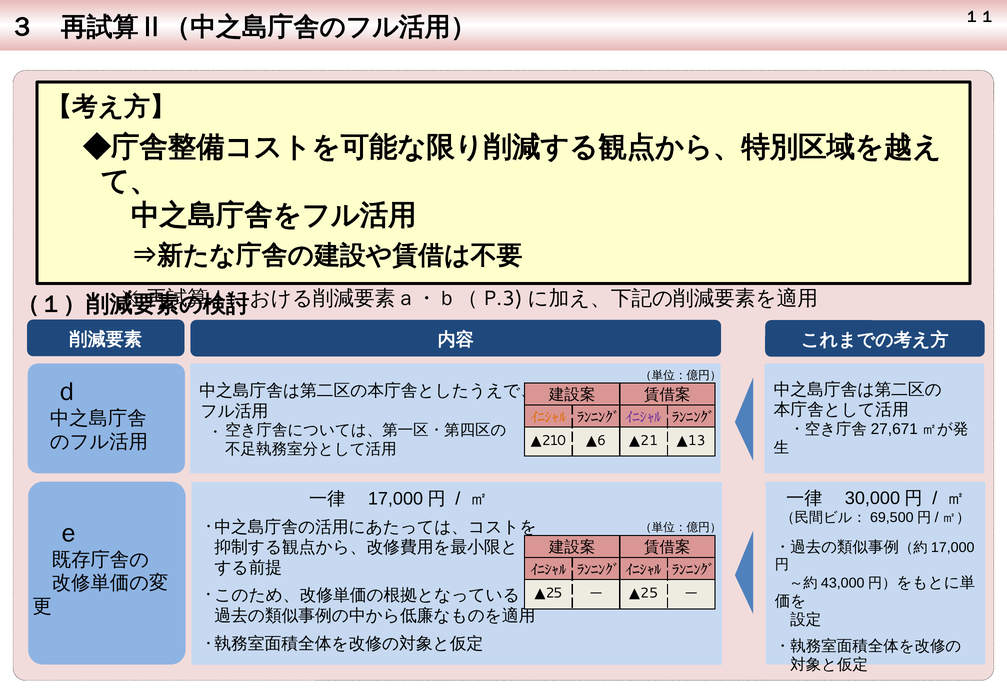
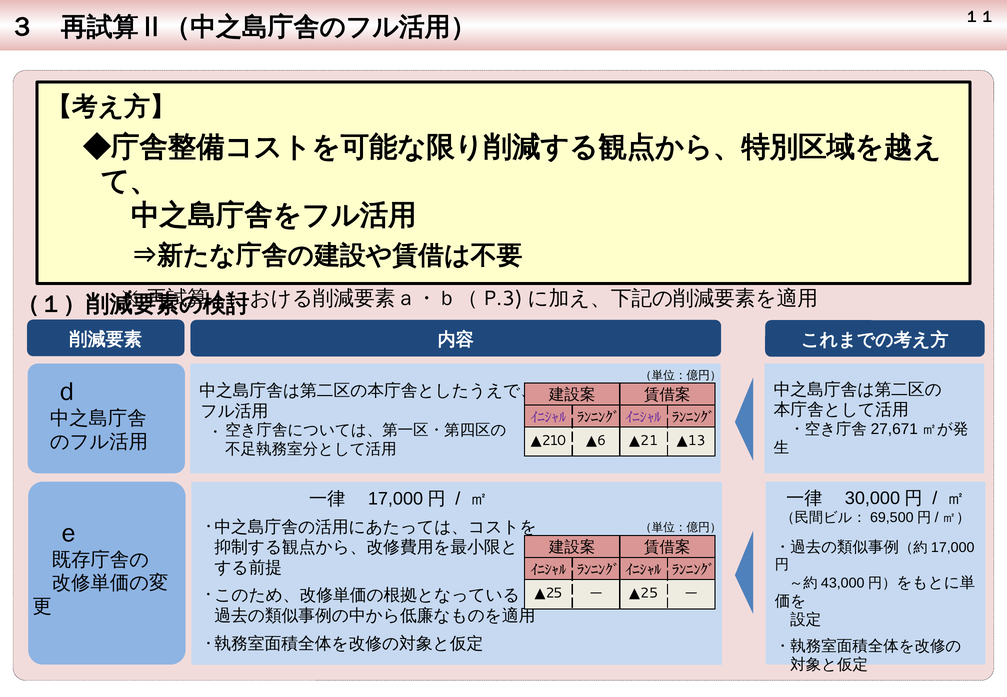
ｲﾆｼｬﾙ colour: orange -> purple (548, 417)
